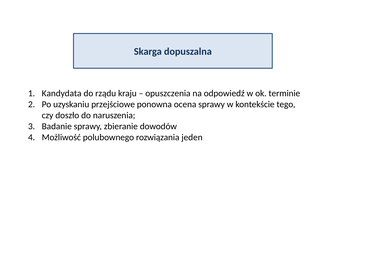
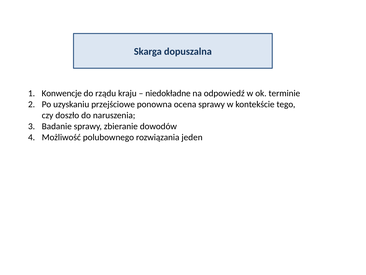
Kandydata: Kandydata -> Konwencje (62, 93)
opuszczenia: opuszczenia -> niedokładne (168, 93)
